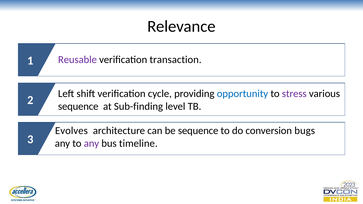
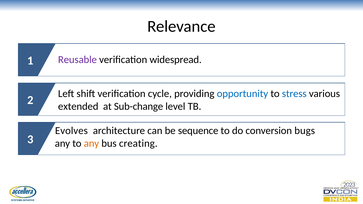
transaction: transaction -> widespread (176, 60)
stress colour: purple -> blue (294, 94)
sequence: sequence -> extended (78, 107)
Sub-finding: Sub-finding -> Sub-change (139, 107)
any colour: purple -> orange (91, 144)
timeline: timeline -> creating (138, 144)
